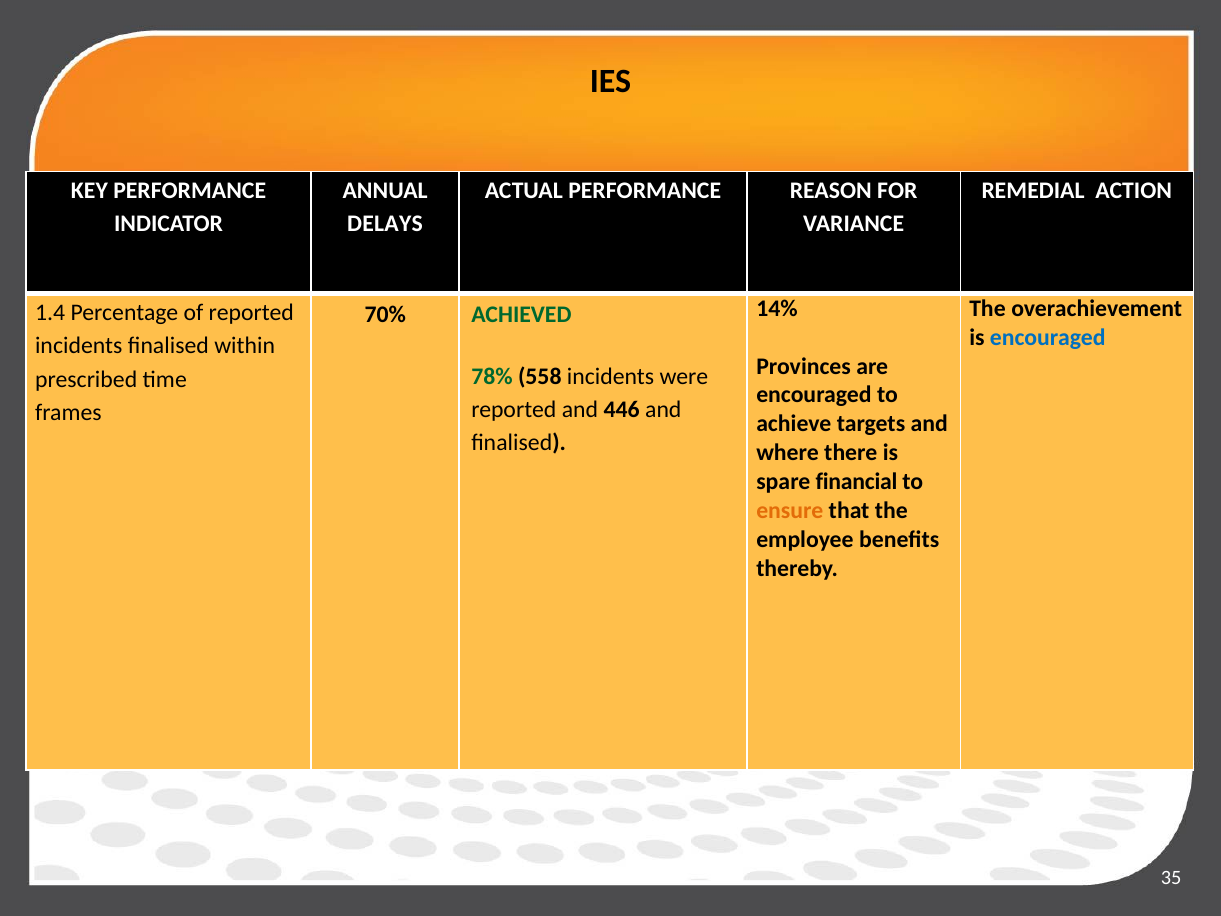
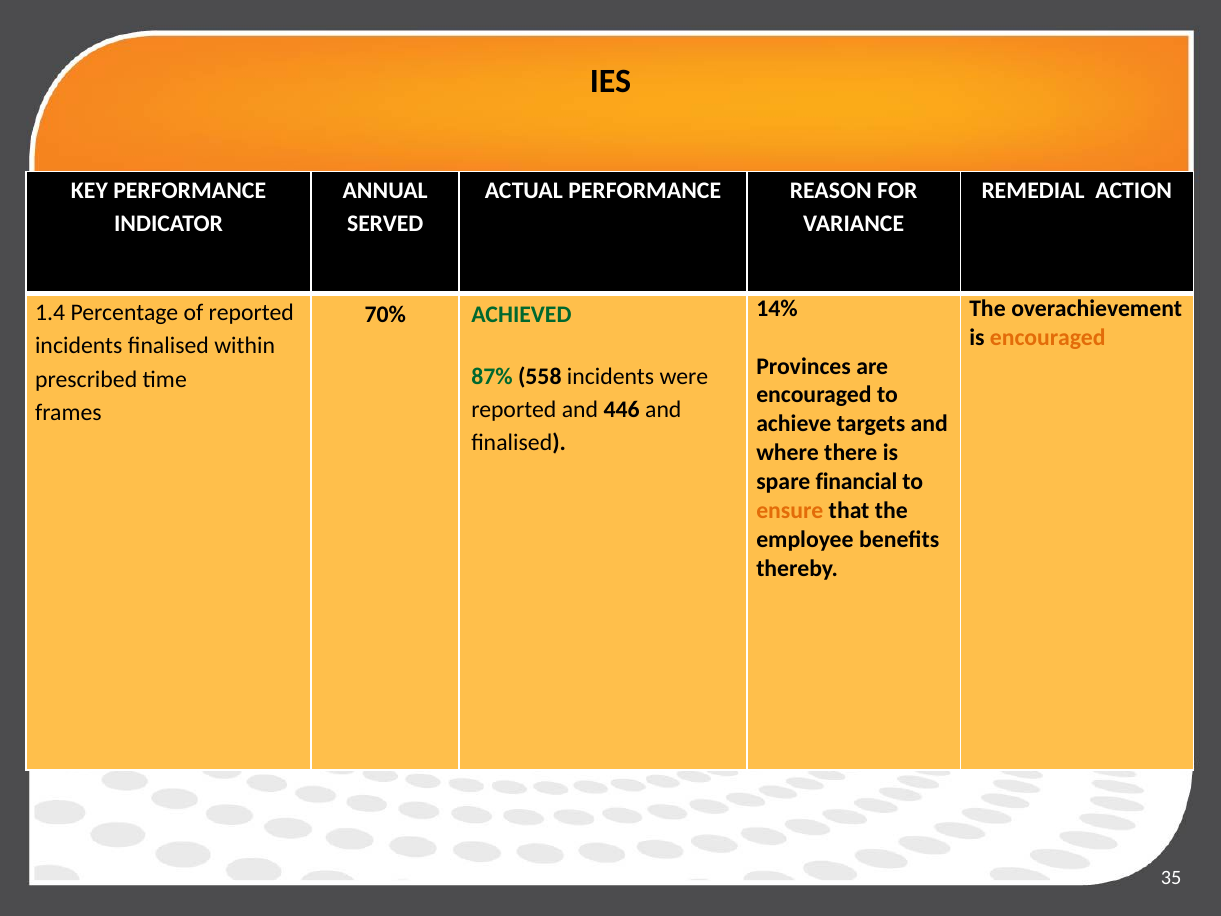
DELAYS: DELAYS -> SERVED (385, 224)
encouraged colour: blue -> orange (1048, 337)
78%: 78% -> 87% (492, 376)
